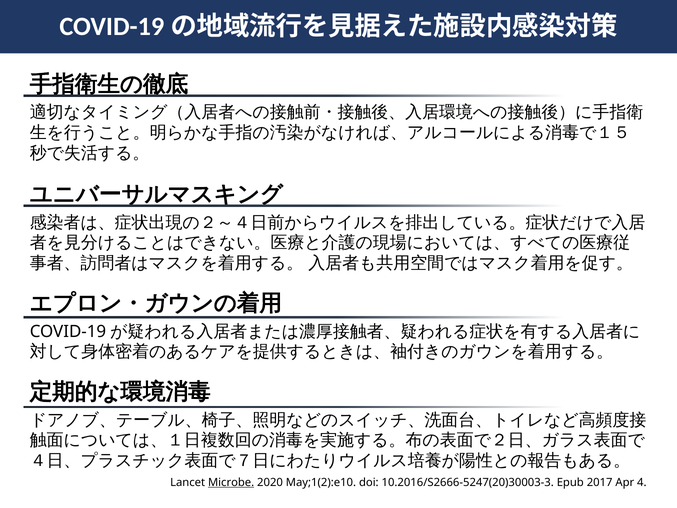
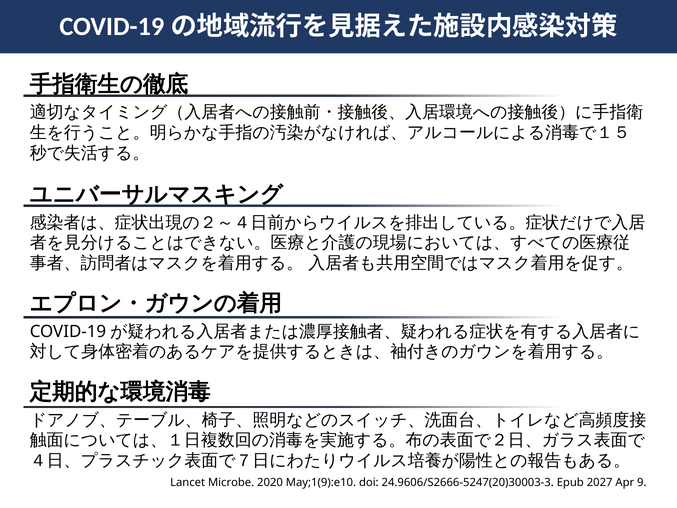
Microbe underline: present -> none (231, 482)
May;1(2):e10: May;1(2):e10 -> May;1(9):e10 (321, 482)
10.2016/S2666-5247(20)30003-3: 10.2016/S2666-5247(20)30003-3 -> 24.9606/S2666-5247(20)30003-3 (468, 482)
2017: 2017 -> 2027 (600, 482)
4: 4 -> 9 (642, 482)
